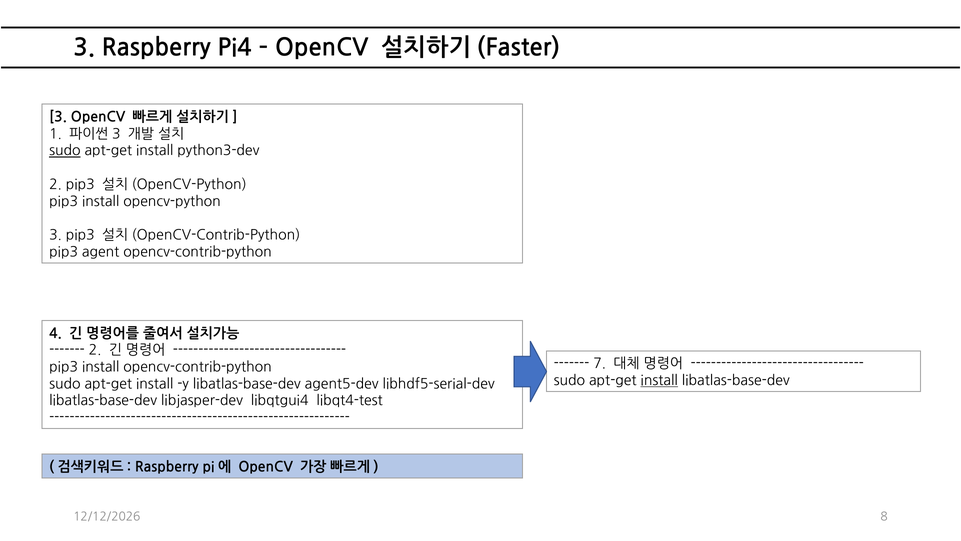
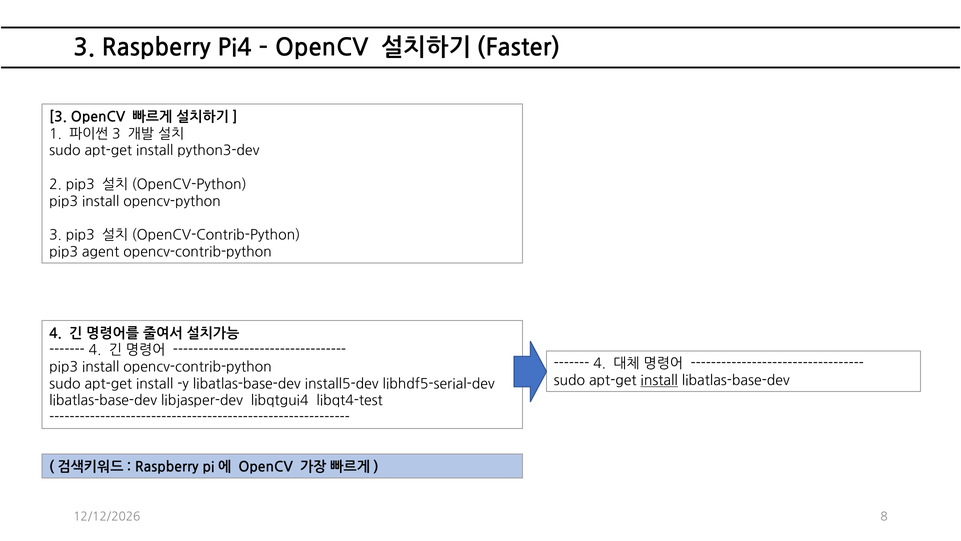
sudo underline: present -> none (65, 151)
2: 2 -> 4 (95, 350)
7: 7 -> 4 (600, 364)
agent5-dev: agent5-dev -> install5-dev (342, 384)
